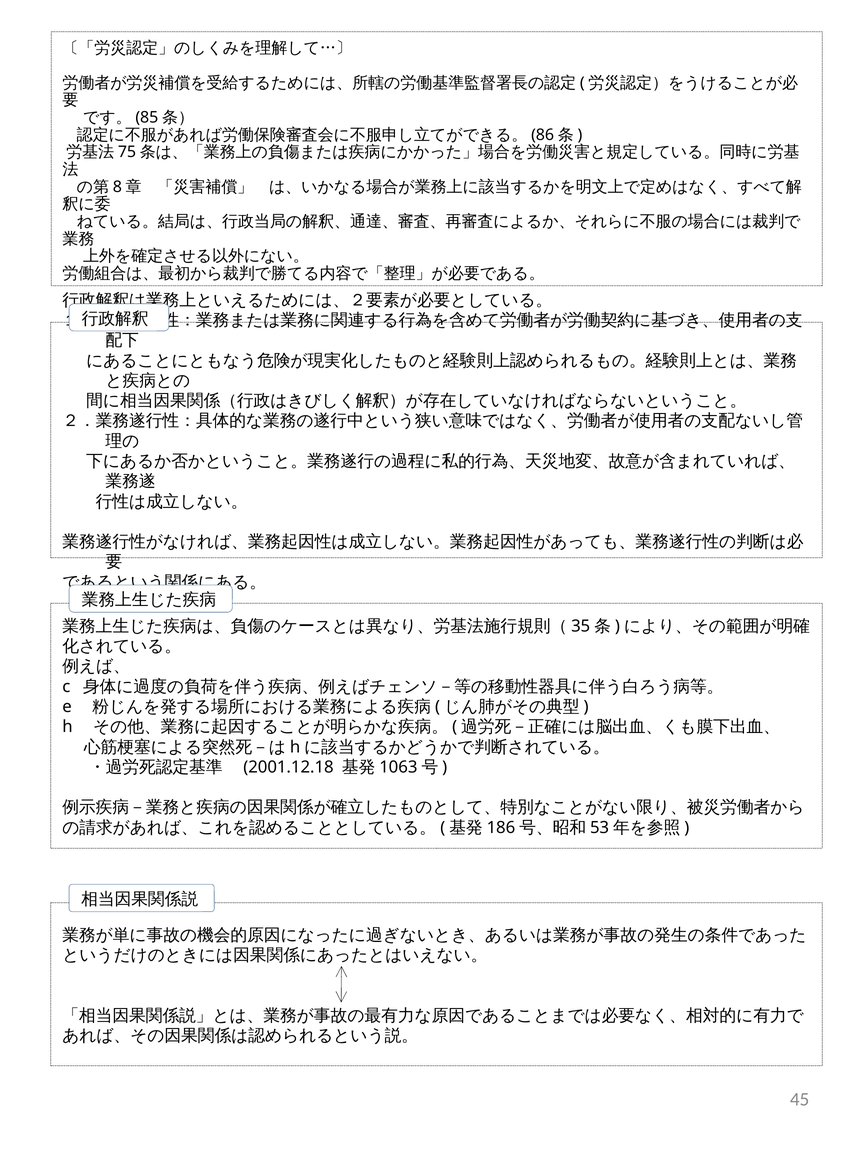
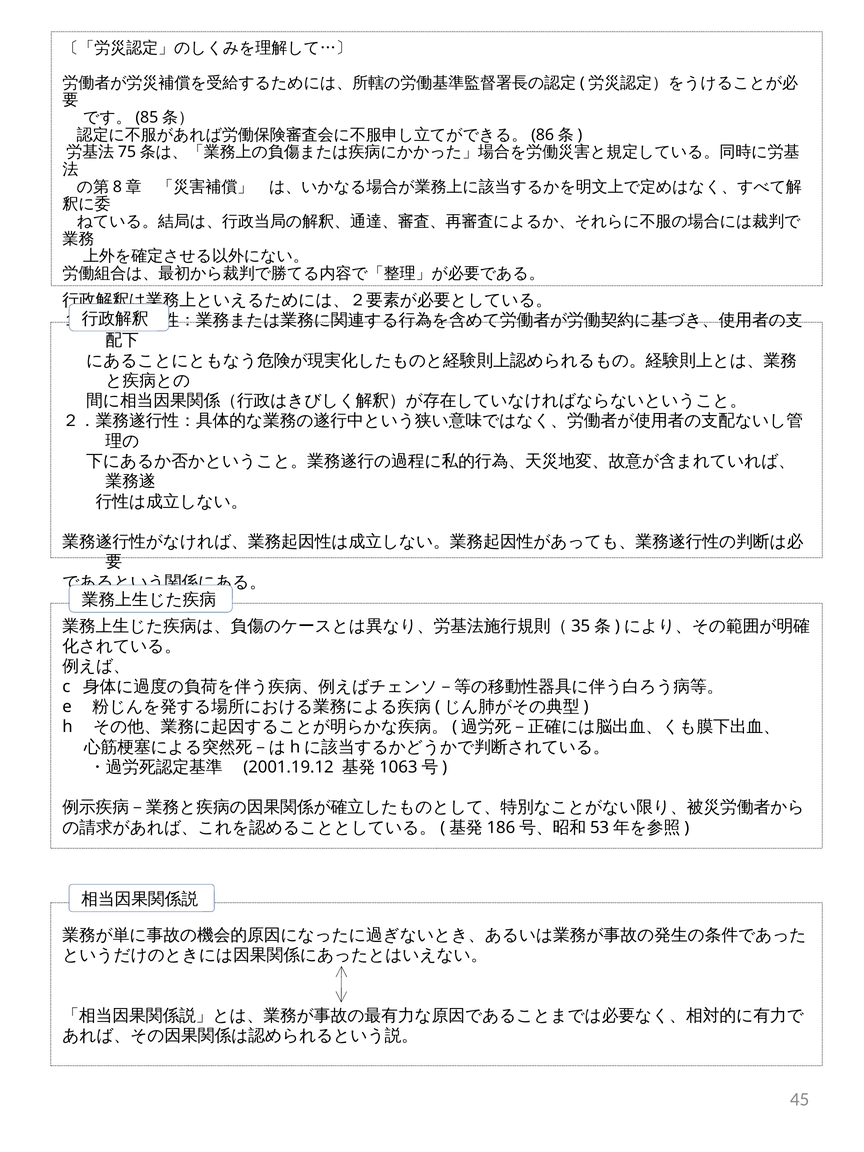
2001.12.18: 2001.12.18 -> 2001.19.12 (288, 767)
